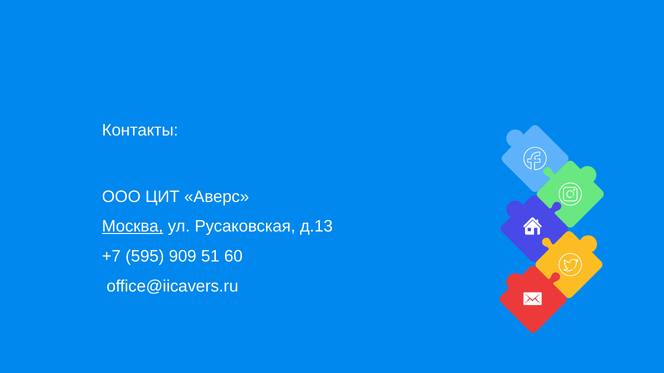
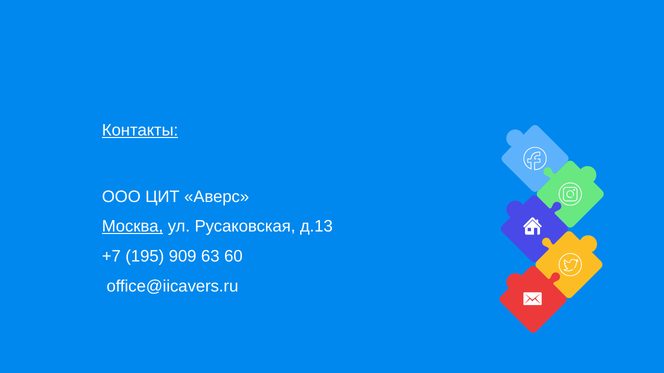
Контакты underline: none -> present (140, 131)
595: 595 -> 195 (145, 257)
51: 51 -> 63 (210, 257)
